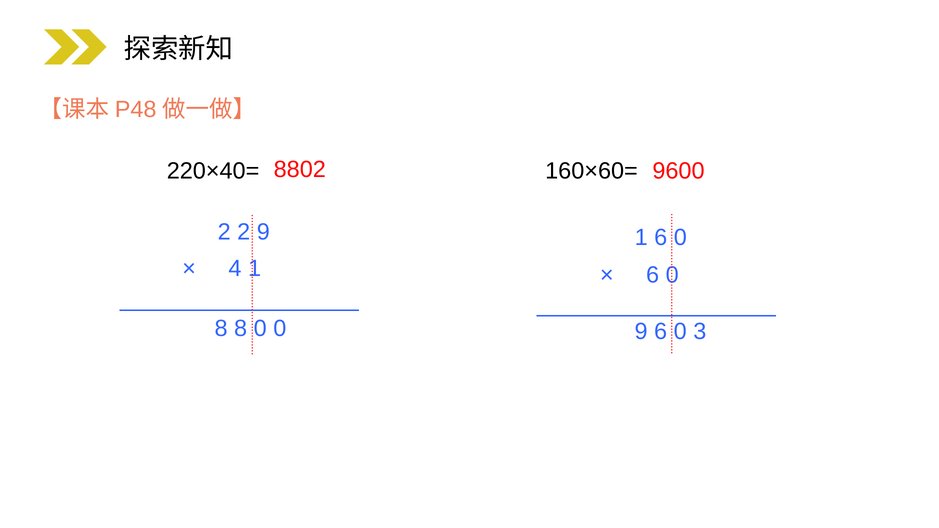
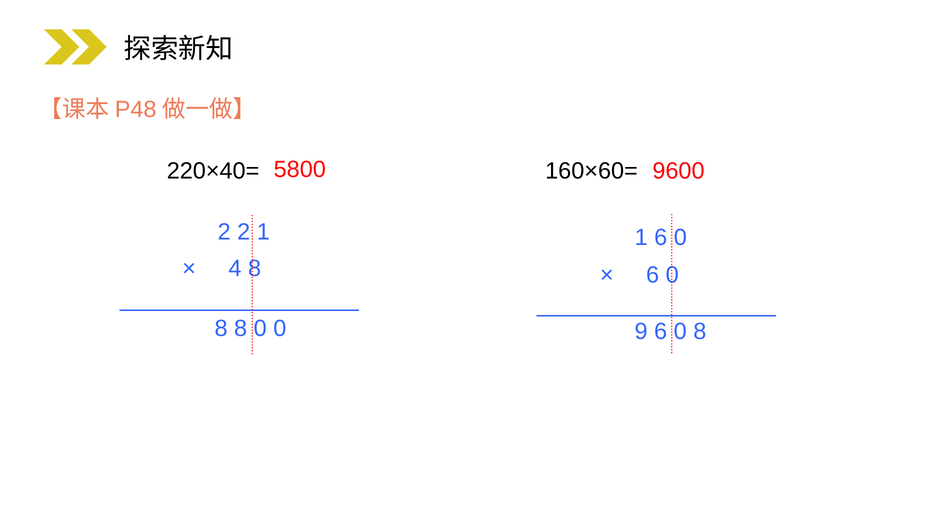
8802: 8802 -> 5800 (300, 170)
2 9: 9 -> 1 (263, 232)
4 1: 1 -> 8 (255, 269)
0 3: 3 -> 8 (700, 331)
